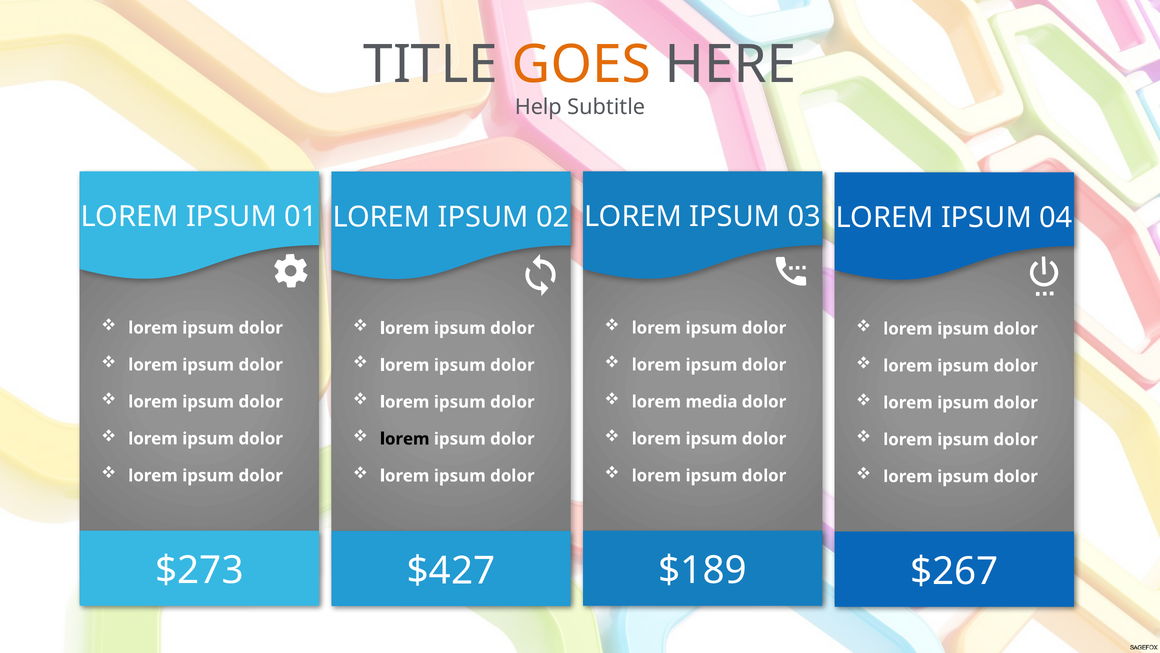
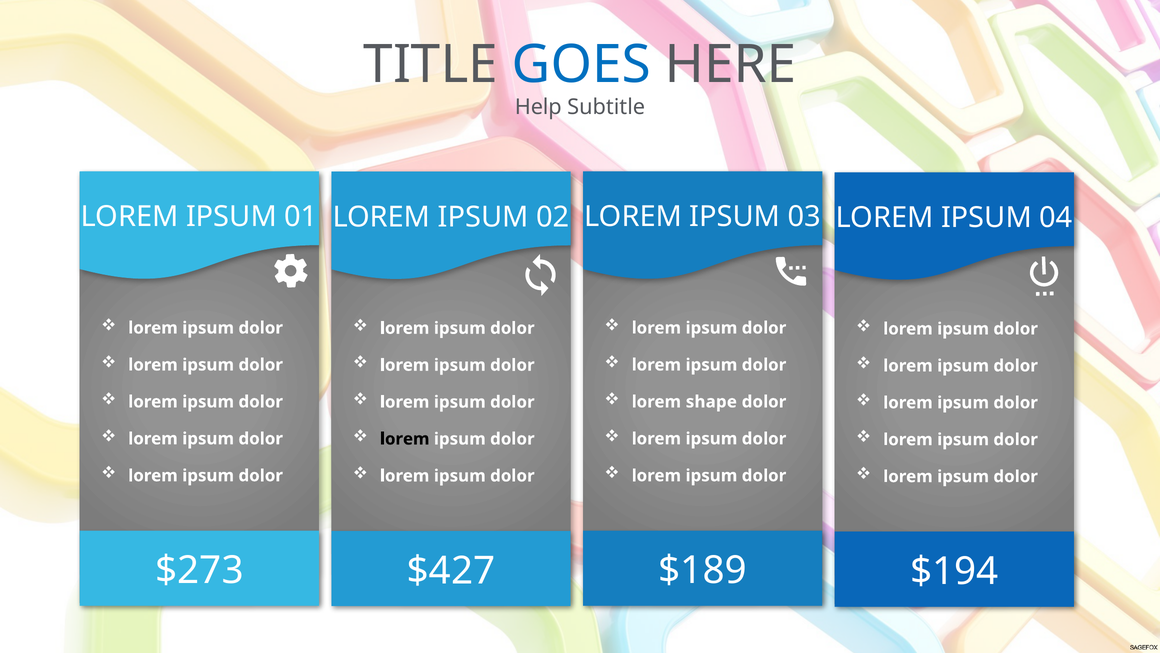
GOES colour: orange -> blue (581, 64)
media: media -> shape (711, 402)
$267: $267 -> $194 (954, 571)
